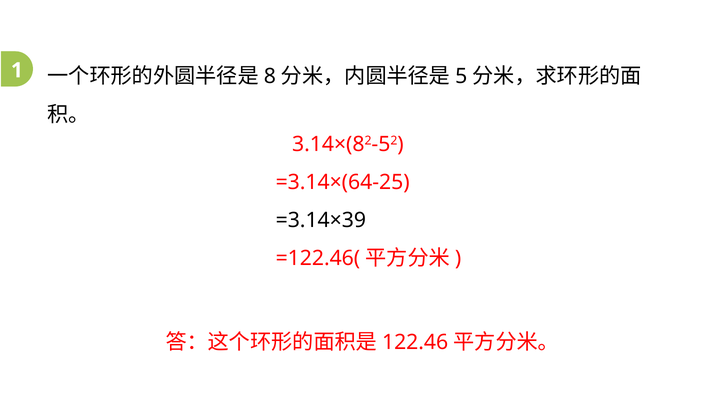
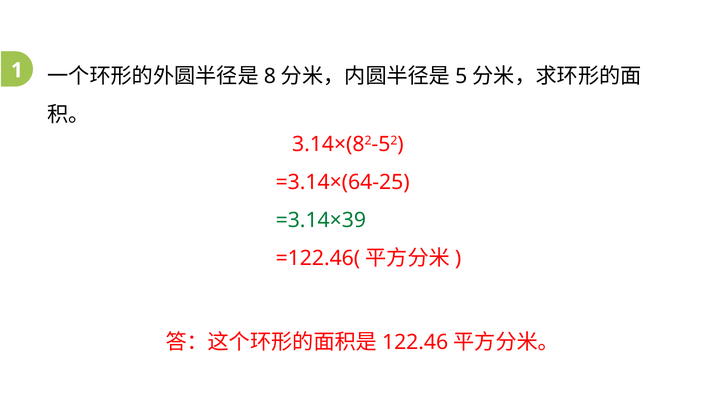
=3.14×39 colour: black -> green (321, 221)
